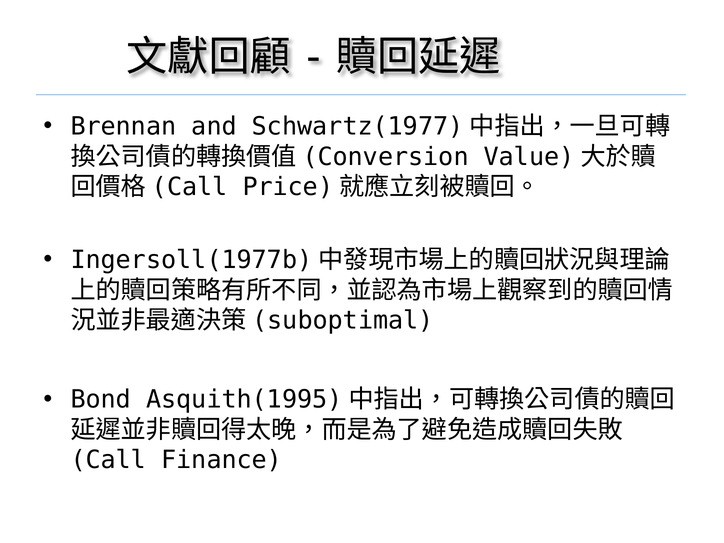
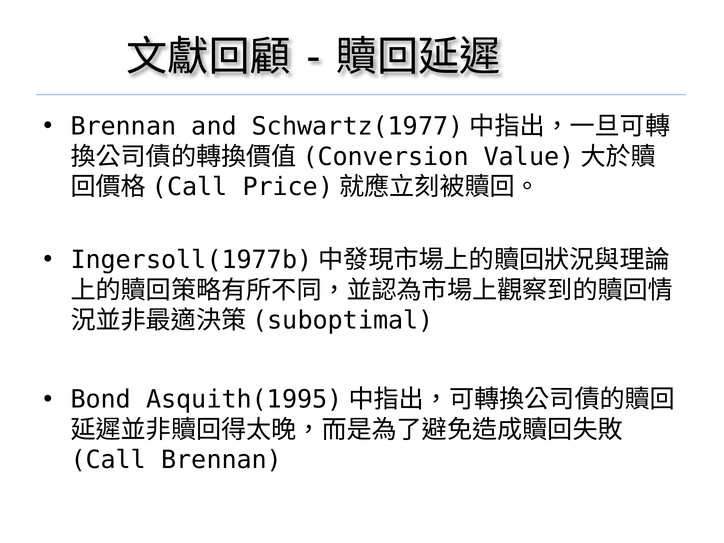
Finance: Finance -> Brennan (222, 460)
